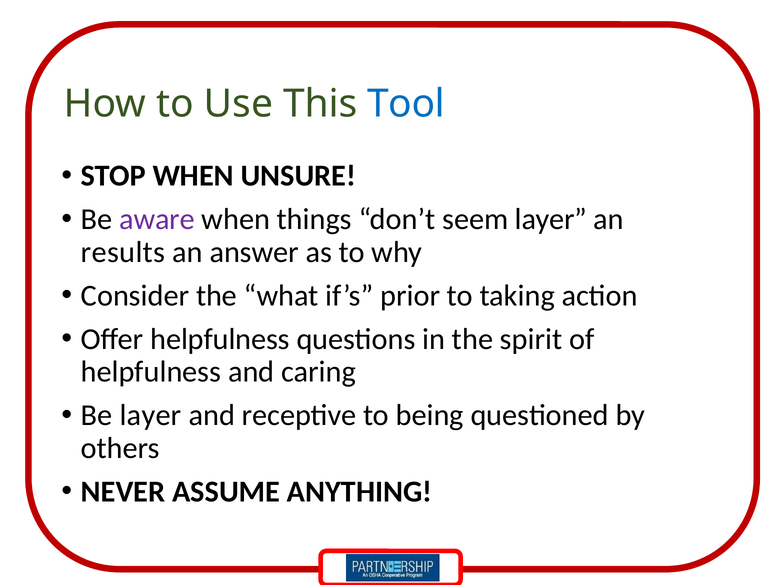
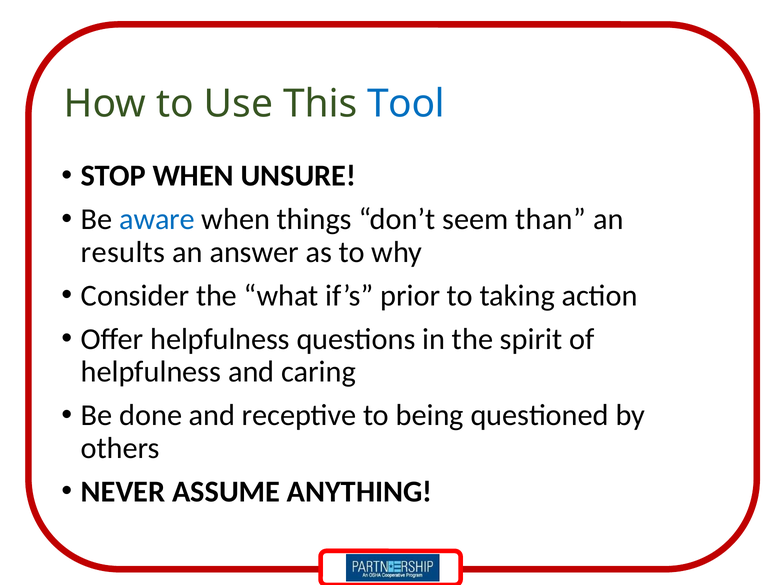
aware colour: purple -> blue (157, 219)
seem layer: layer -> than (551, 219)
Be layer: layer -> done (151, 415)
